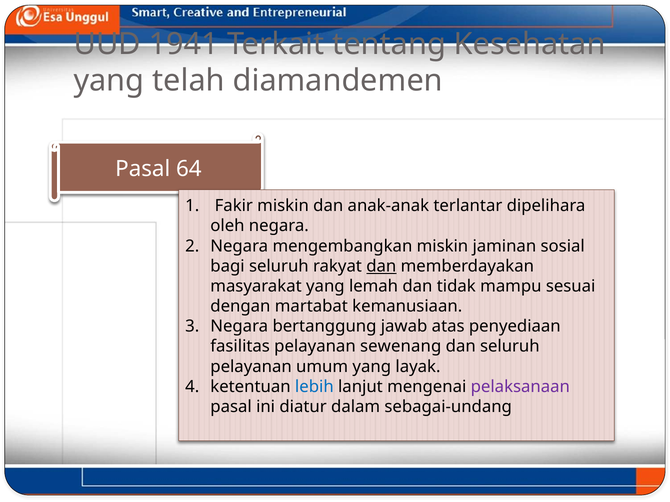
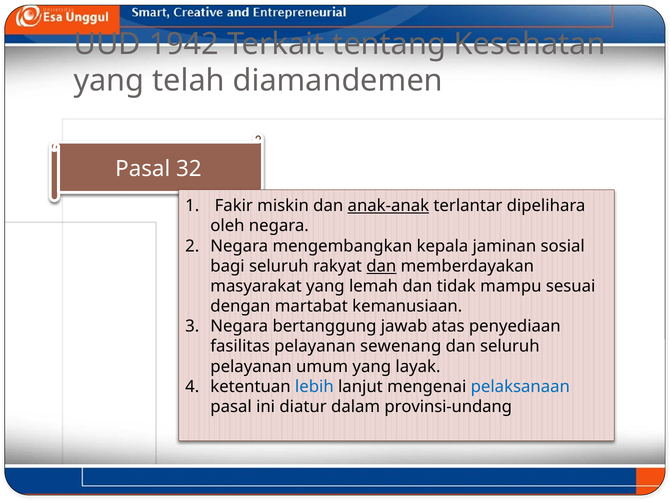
1941: 1941 -> 1942 (184, 44)
64: 64 -> 32 (189, 169)
anak-anak underline: none -> present (388, 206)
mengembangkan miskin: miskin -> kepala (442, 246)
pelaksanaan colour: purple -> blue (520, 387)
sebagai-undang: sebagai-undang -> provinsi-undang (448, 407)
